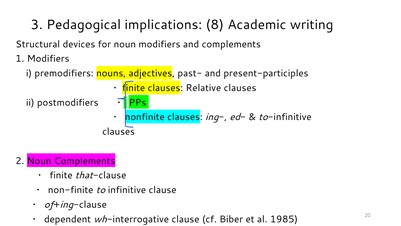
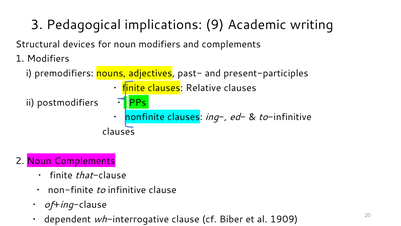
8: 8 -> 9 (215, 25)
1985: 1985 -> 1909 (284, 219)
